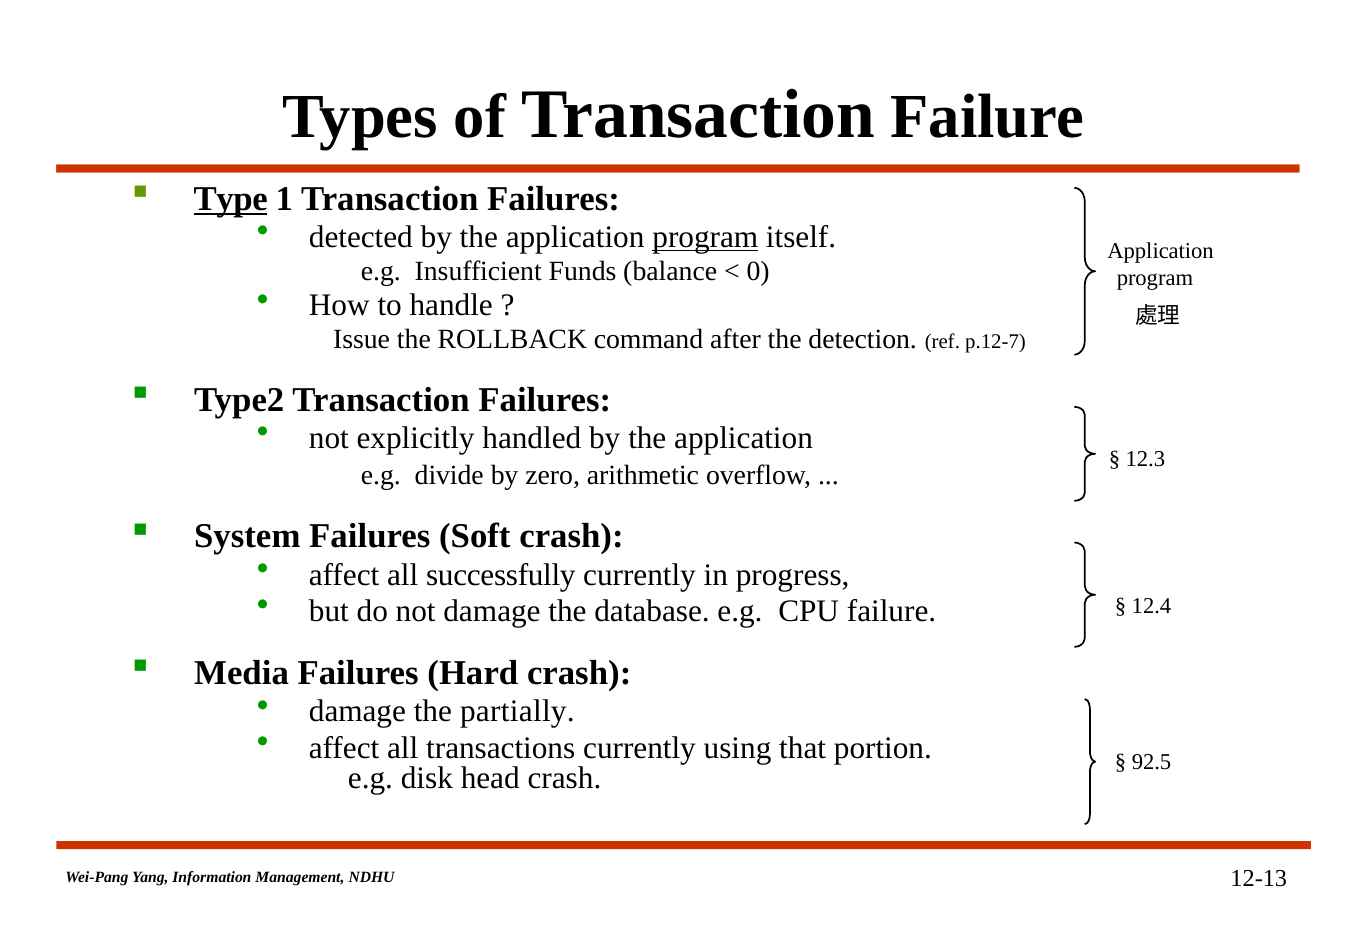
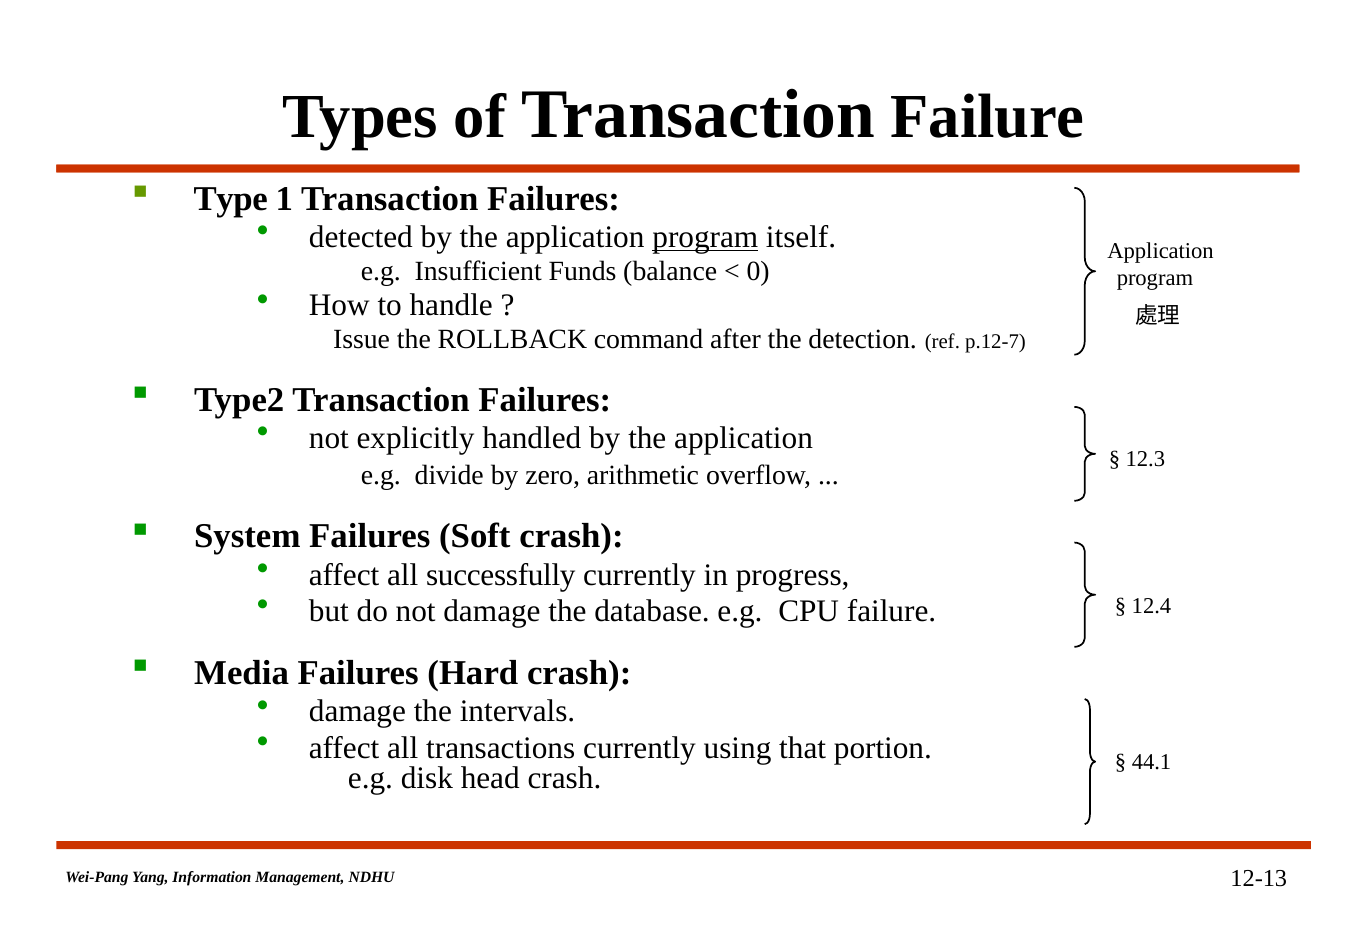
Type underline: present -> none (231, 199)
partially: partially -> intervals (518, 711)
92.5: 92.5 -> 44.1 (1152, 762)
